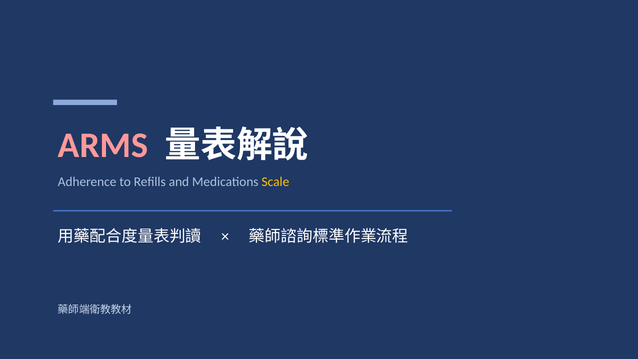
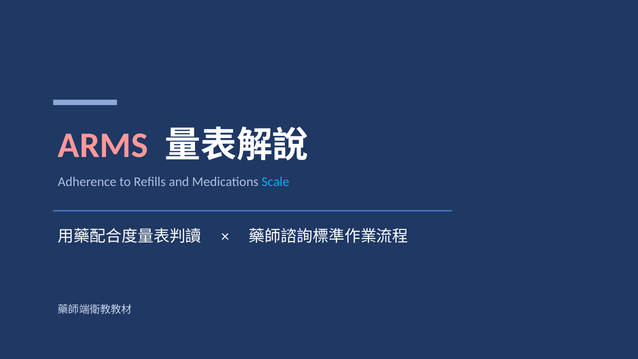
Scale colour: yellow -> light blue (275, 182)
